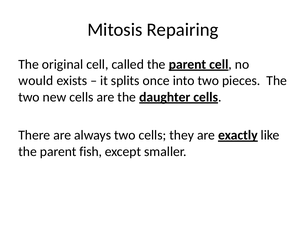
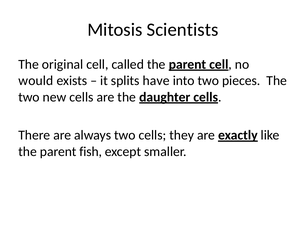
Repairing: Repairing -> Scientists (183, 30)
once: once -> have (156, 81)
